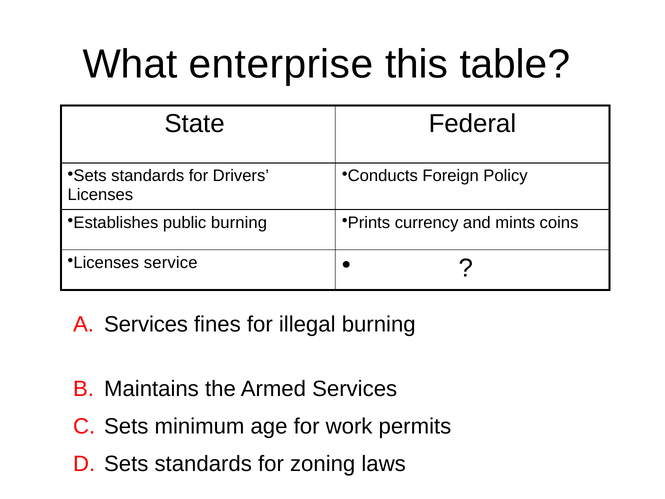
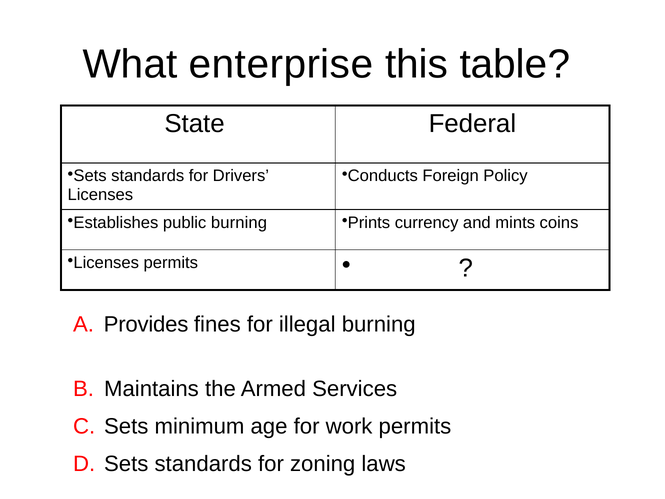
Licenses service: service -> permits (171, 263)
Services: Services -> Provides (146, 324)
